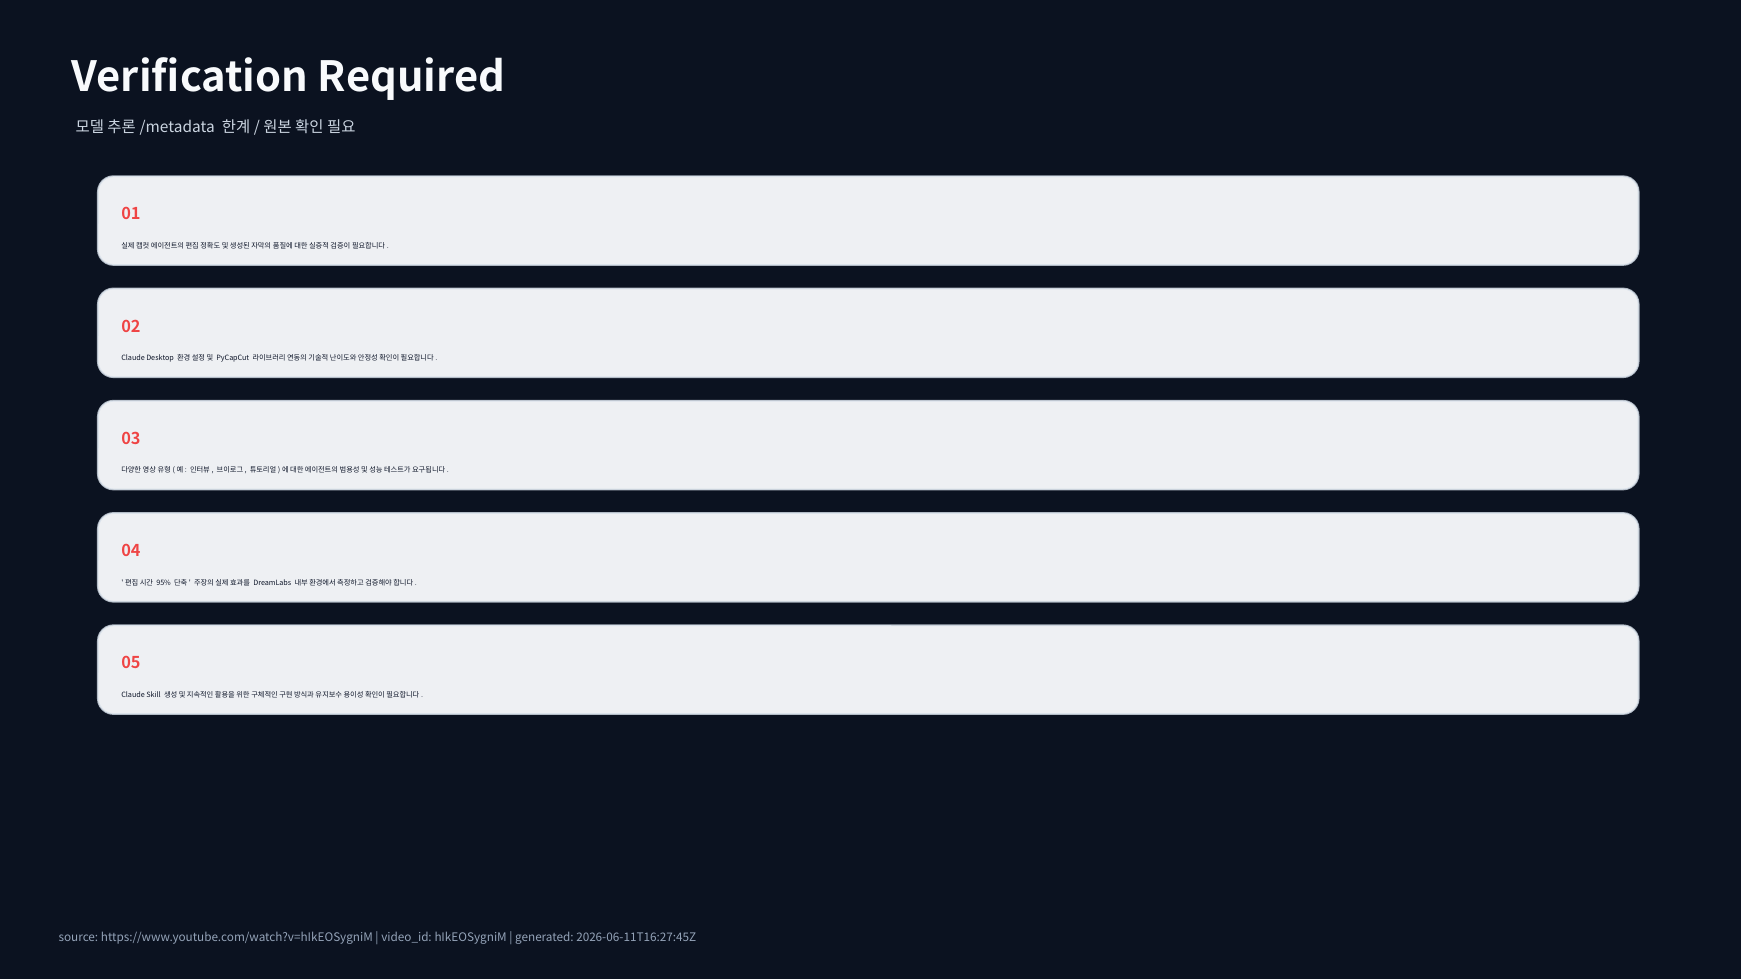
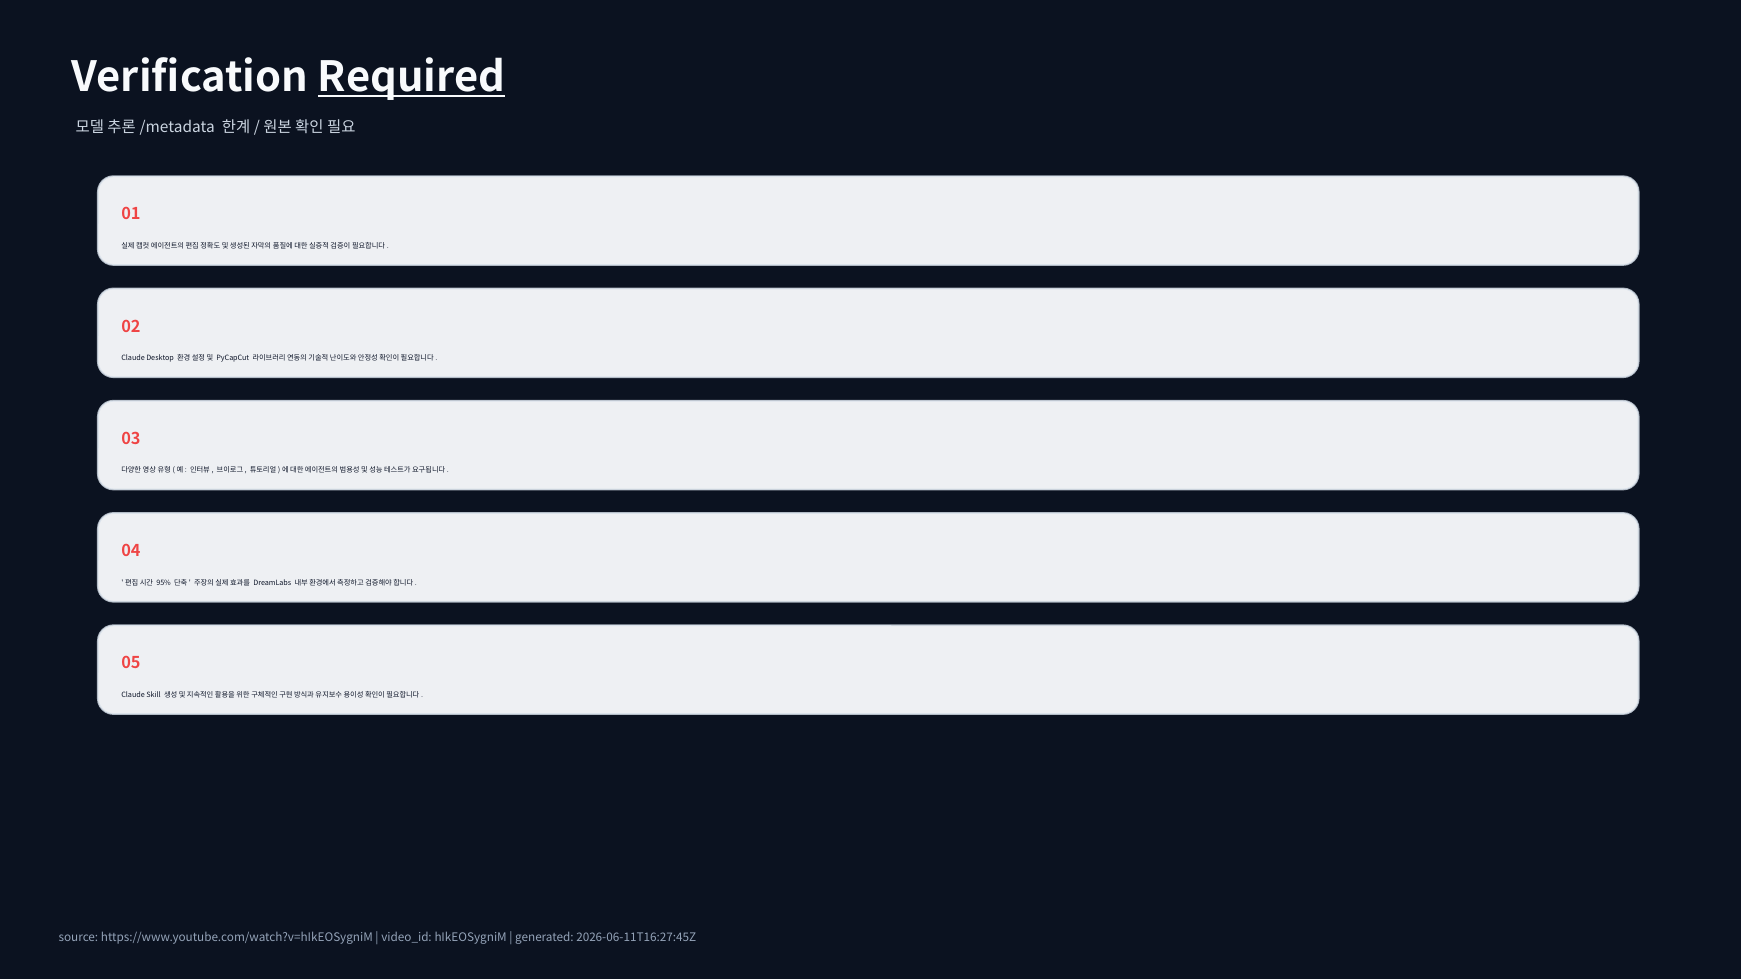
Required underline: none -> present (411, 78)
